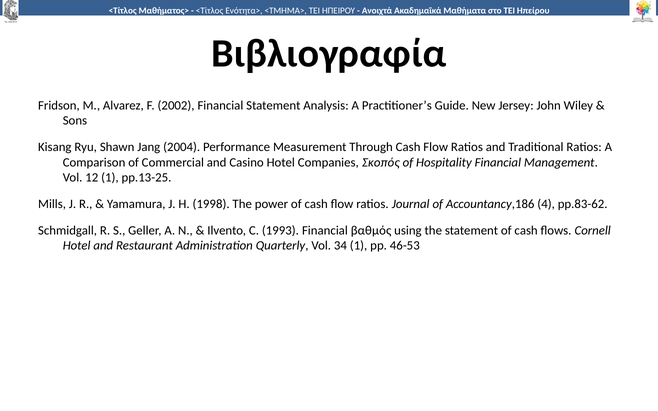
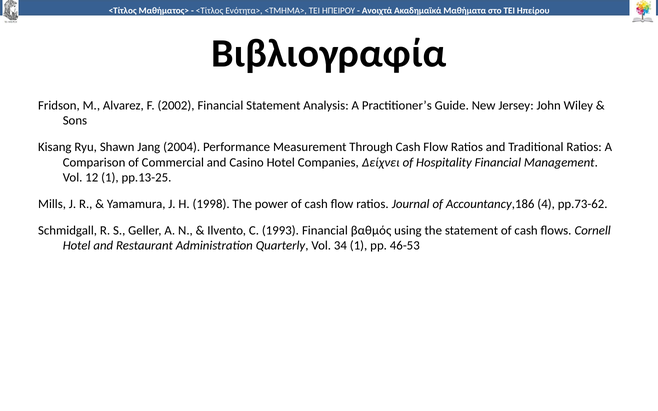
Σκοπός: Σκοπός -> Δείχνει (381, 163)
pp.83-62: pp.83-62 -> pp.73-62 (583, 204)
